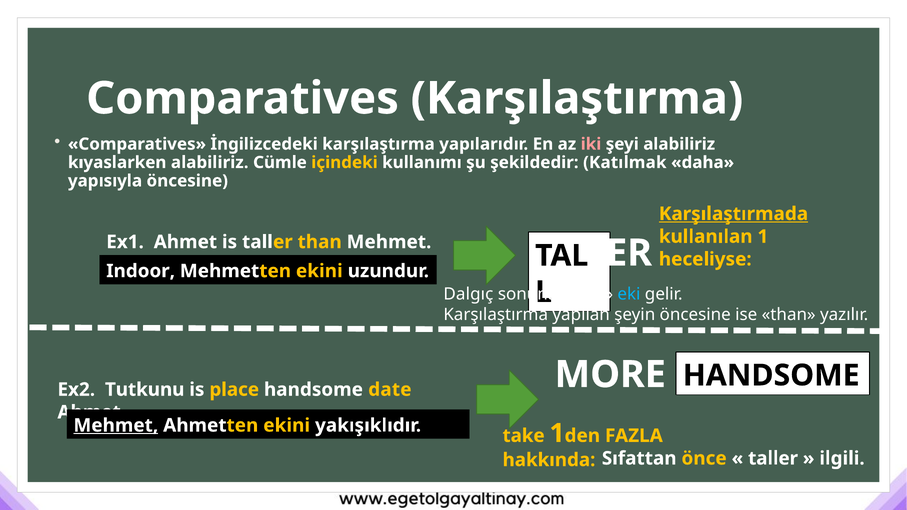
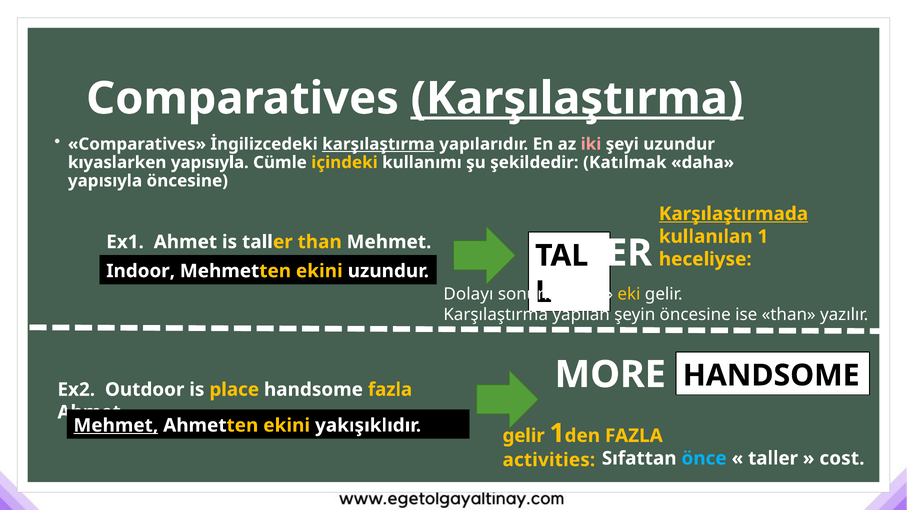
Karşılaştırma underline: none -> present (577, 99)
karşılaştırma underline: none -> present (378, 144)
şeyi alabiliriz: alabiliriz -> uzundur (679, 144)
kıyaslarken alabiliriz: alabiliriz -> yapısıyla (210, 163)
Dalgıç: Dalgıç -> Dolayı (468, 294)
eki colour: light blue -> yellow (629, 294)
Tutkunu: Tutkunu -> Outdoor (145, 390)
handsome date: date -> fazla (390, 390)
take: take -> gelir (524, 436)
hakkında: hakkında -> activities (549, 460)
önce colour: yellow -> light blue (704, 459)
ilgili: ilgili -> cost (842, 459)
